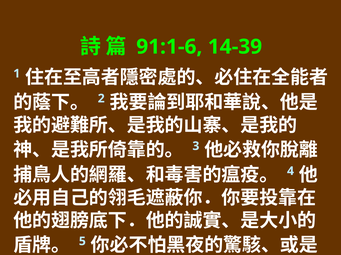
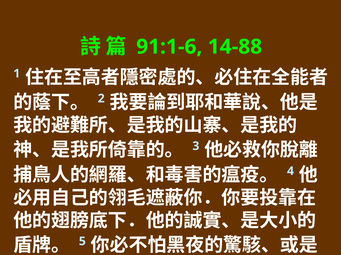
14-39: 14-39 -> 14-88 (235, 47)
